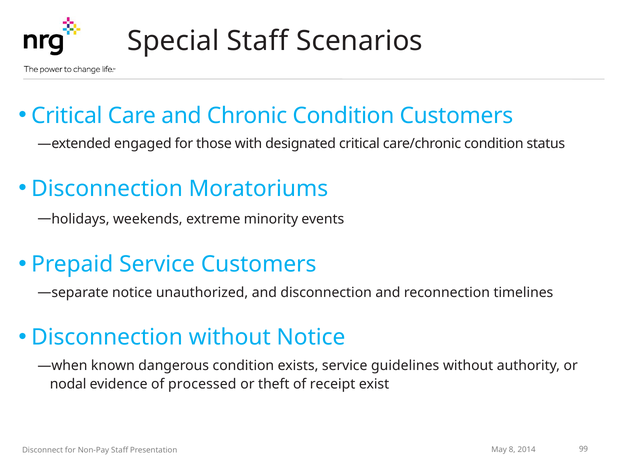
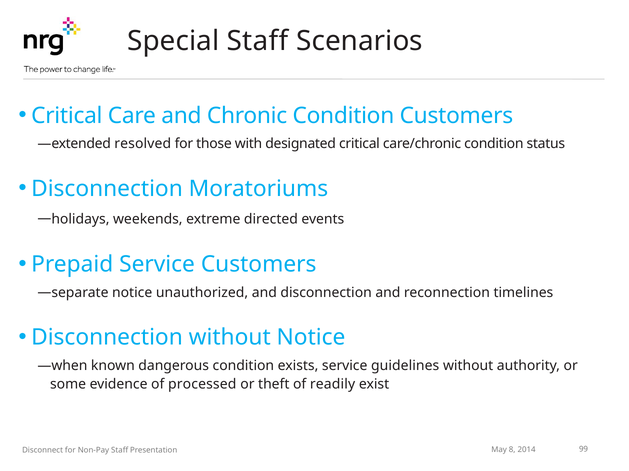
engaged: engaged -> resolved (143, 144)
minority: minority -> directed (271, 219)
nodal: nodal -> some (68, 385)
receipt: receipt -> readily (333, 385)
